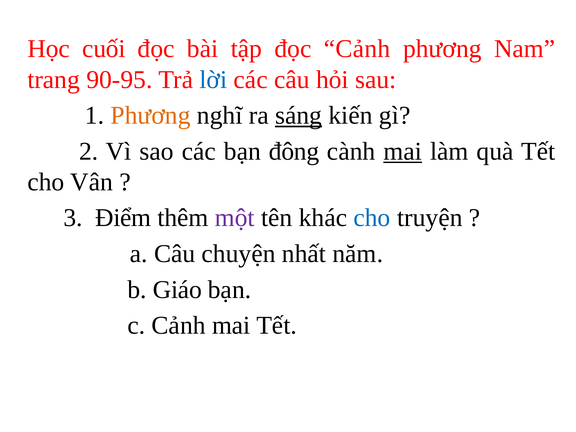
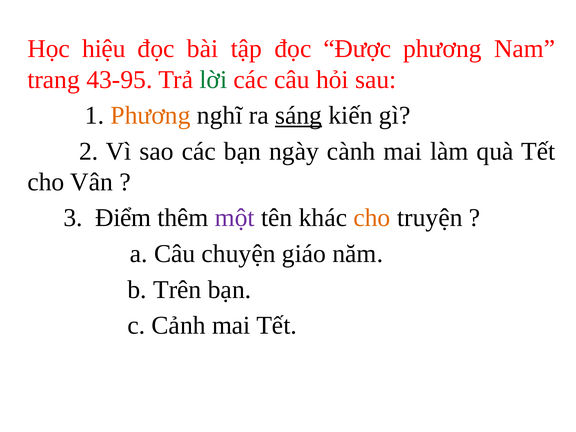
cuối: cuối -> hiệu (104, 49)
đọc Cảnh: Cảnh -> Được (357, 49)
90-95: 90-95 -> 43-95 (119, 80)
lời colour: blue -> green (213, 80)
đông: đông -> ngày (294, 151)
mai underline: present -> none (403, 151)
cho colour: blue -> orange (372, 218)
nhất: nhất -> giáo (304, 254)
Giáo: Giáo -> Trên (177, 290)
